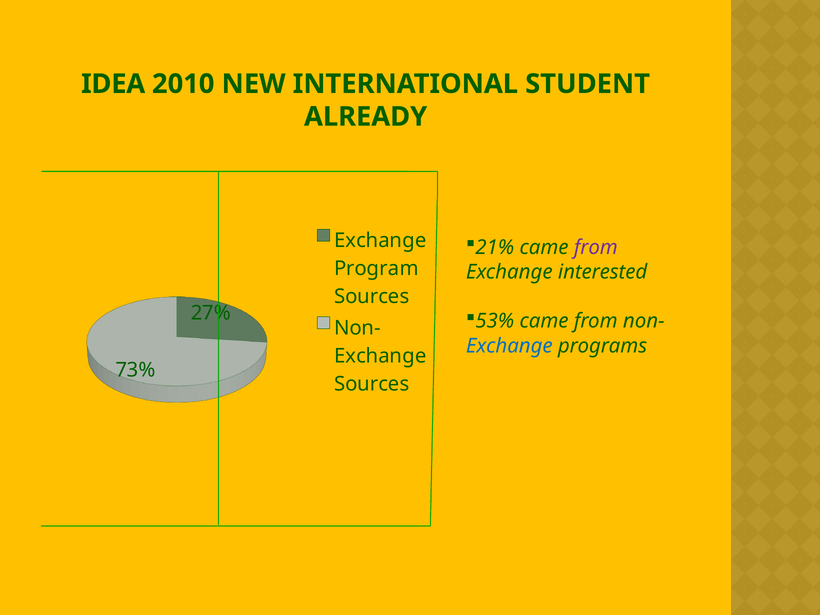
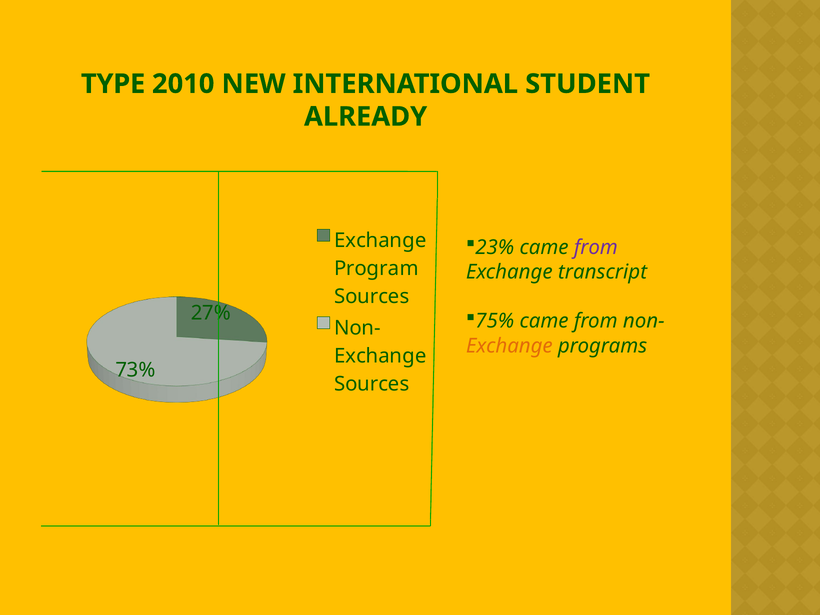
IDEA: IDEA -> TYPE (113, 84)
21%: 21% -> 23% (495, 247)
interested: interested -> transcript (603, 272)
53%: 53% -> 75% (495, 321)
Exchange colour: blue -> orange (509, 346)
